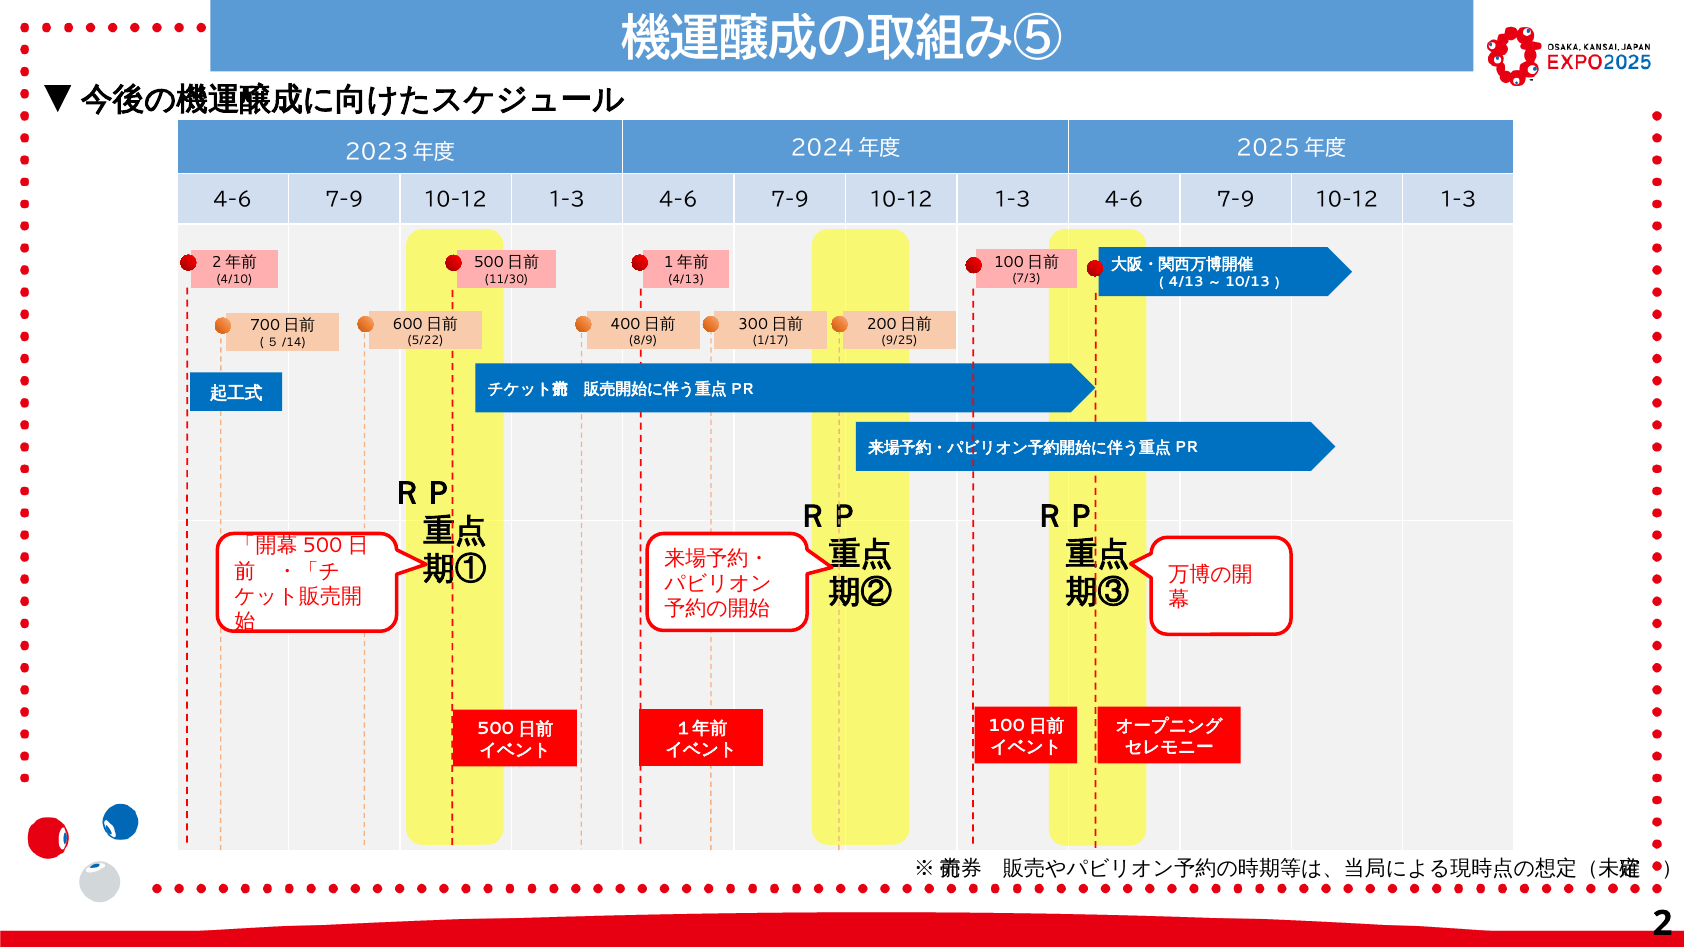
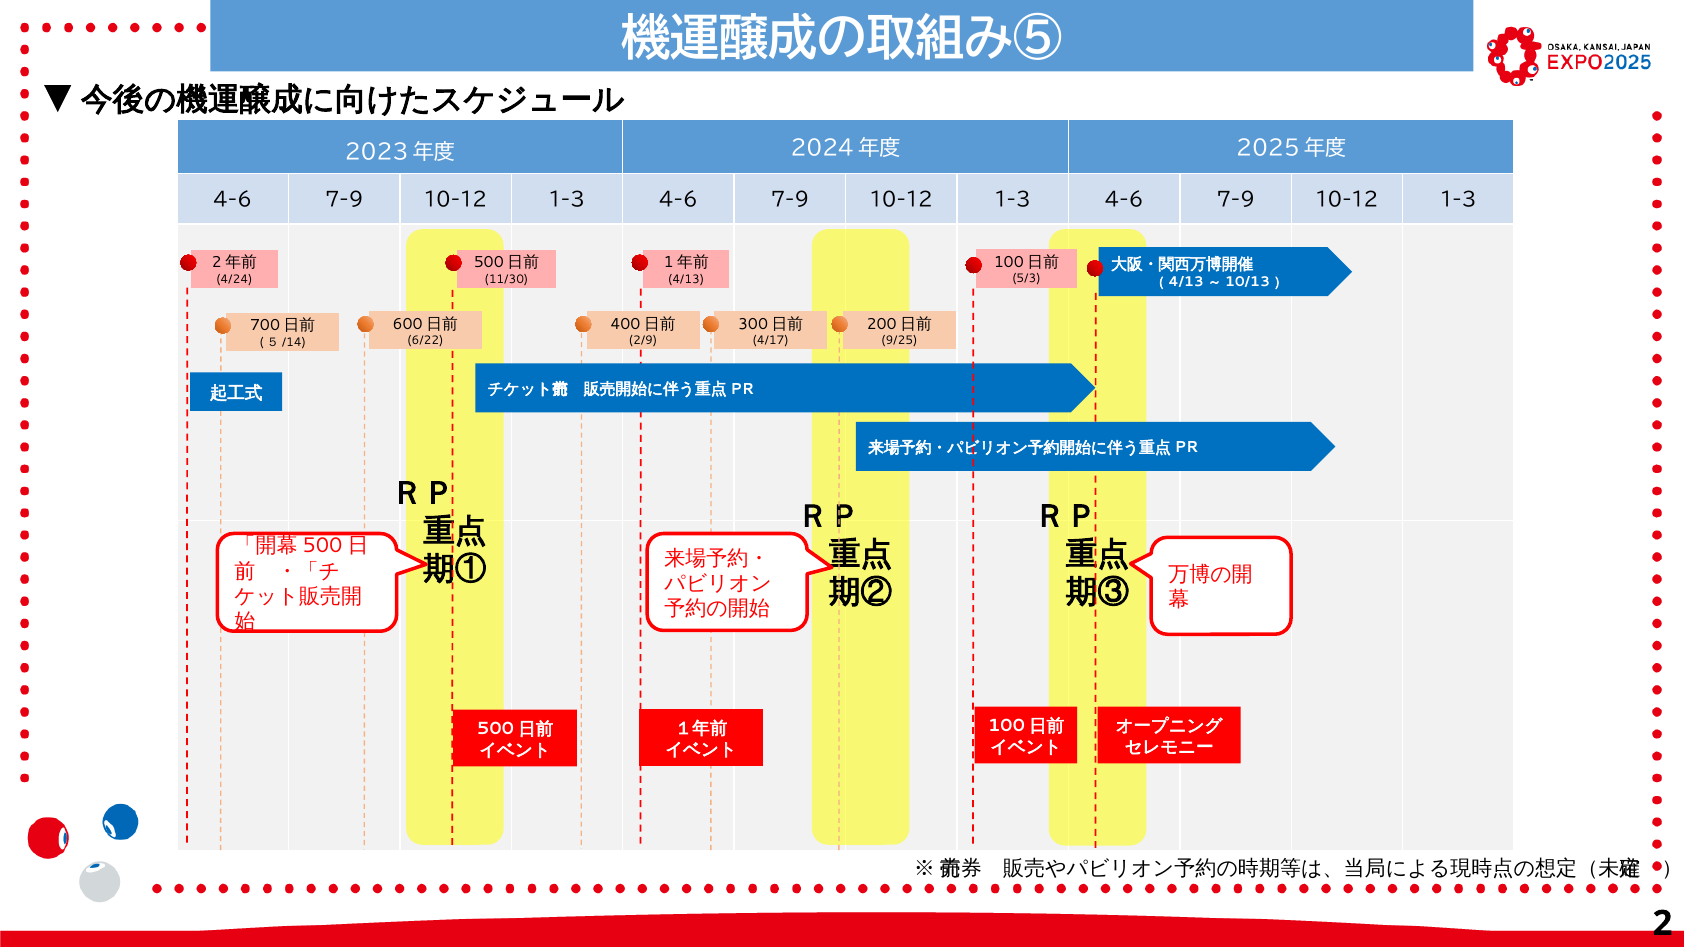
7/3: 7/3 -> 5/3 (1026, 279)
4/10: 4/10 -> 4/24 (234, 279)
5/22: 5/22 -> 6/22 (425, 341)
8/9: 8/9 -> 2/9 (643, 341)
1/17: 1/17 -> 4/17 (771, 341)
